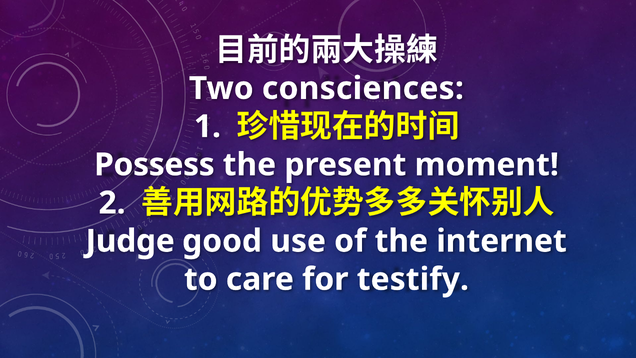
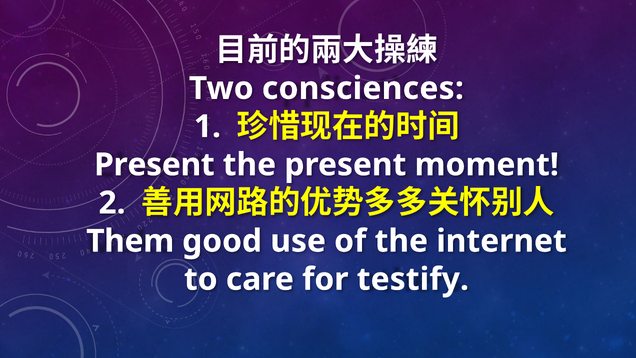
Possess: Possess -> Present (154, 165)
Judge: Judge -> Them (130, 241)
